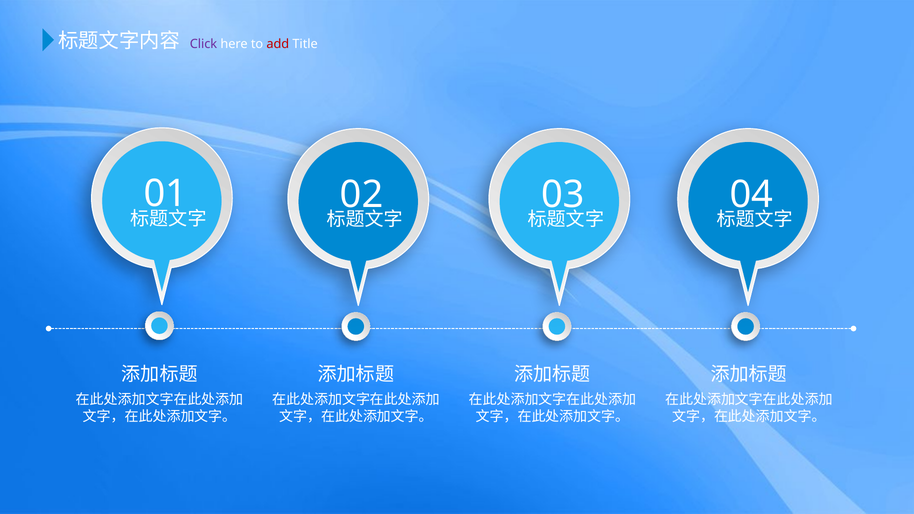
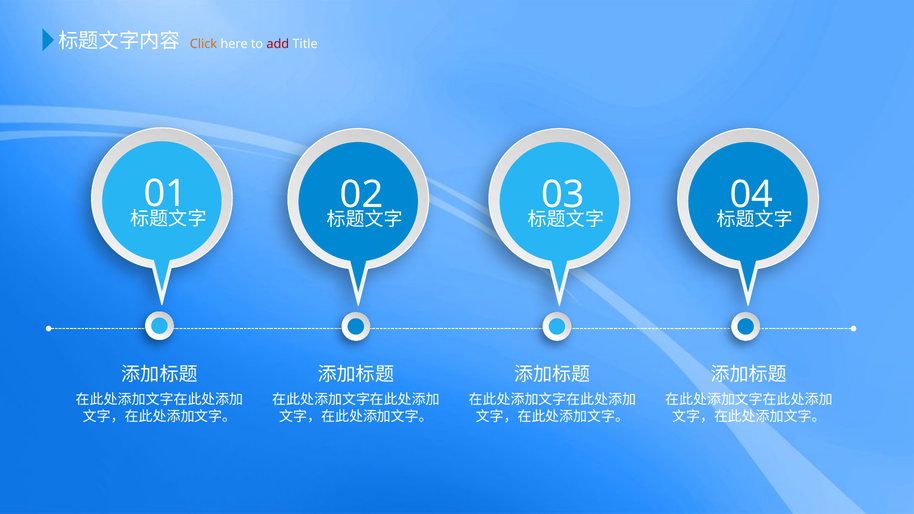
Click colour: purple -> orange (203, 44)
